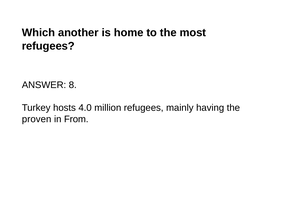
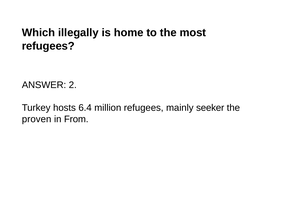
another: another -> illegally (78, 33)
8: 8 -> 2 (73, 85)
4.0: 4.0 -> 6.4 (85, 108)
having: having -> seeker (210, 108)
